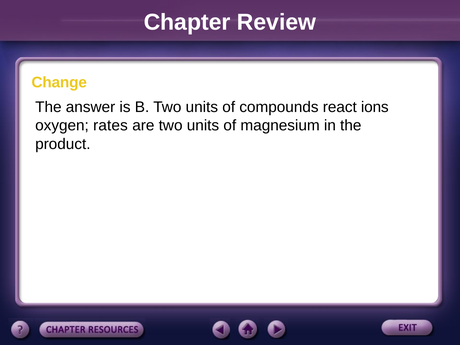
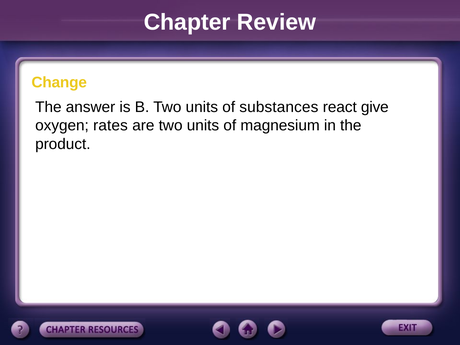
compounds: compounds -> substances (279, 107)
ions: ions -> give (375, 107)
